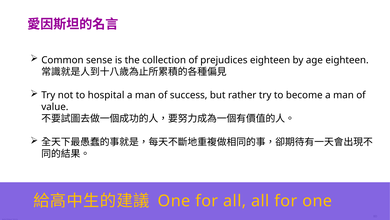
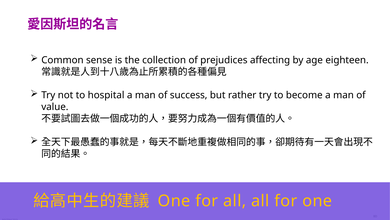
prejudices eighteen: eighteen -> affecting (270, 60)
